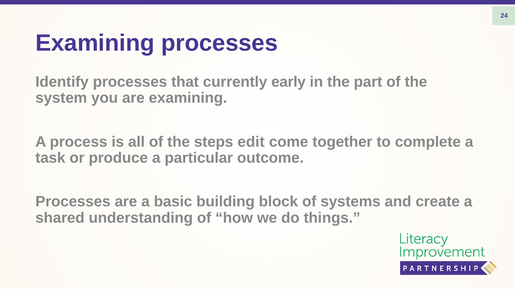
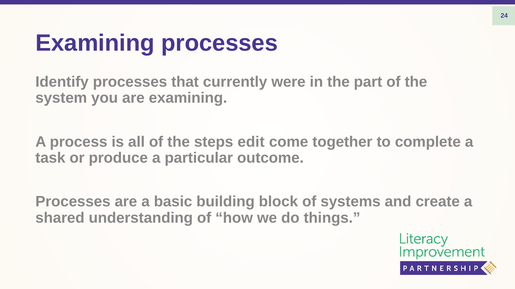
early: early -> were (288, 82)
